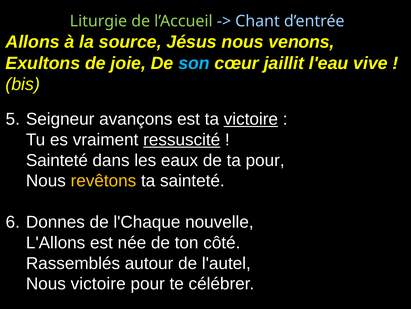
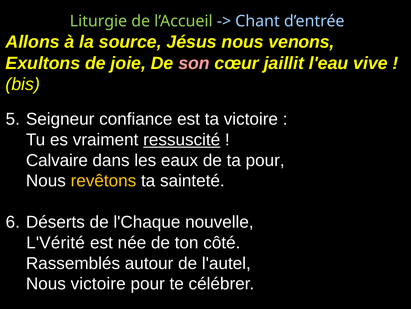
son colour: light blue -> pink (194, 63)
avançons: avançons -> confiance (136, 119)
victoire underline: present -> none (251, 119)
Sainteté: Sainteté -> Calvaire (57, 160)
Donnes: Donnes -> Déserts (55, 222)
L'Allons: L'Allons -> L'Vérité (56, 242)
